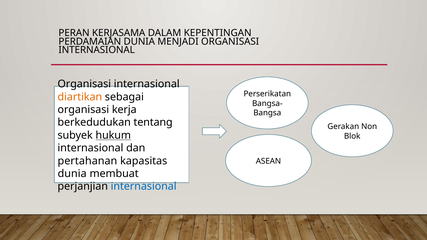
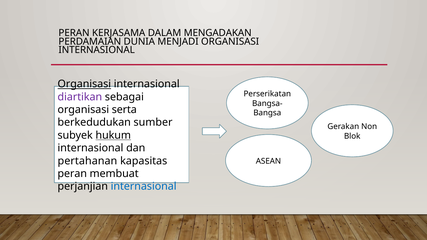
KEPENTINGAN: KEPENTINGAN -> MENGADAKAN (218, 33)
Organisasi underline: none -> present (84, 84)
diartikan colour: orange -> purple (80, 97)
kerja: kerja -> serta (124, 110)
tentang: tentang -> sumber (153, 123)
dunia: dunia -> peran (72, 174)
